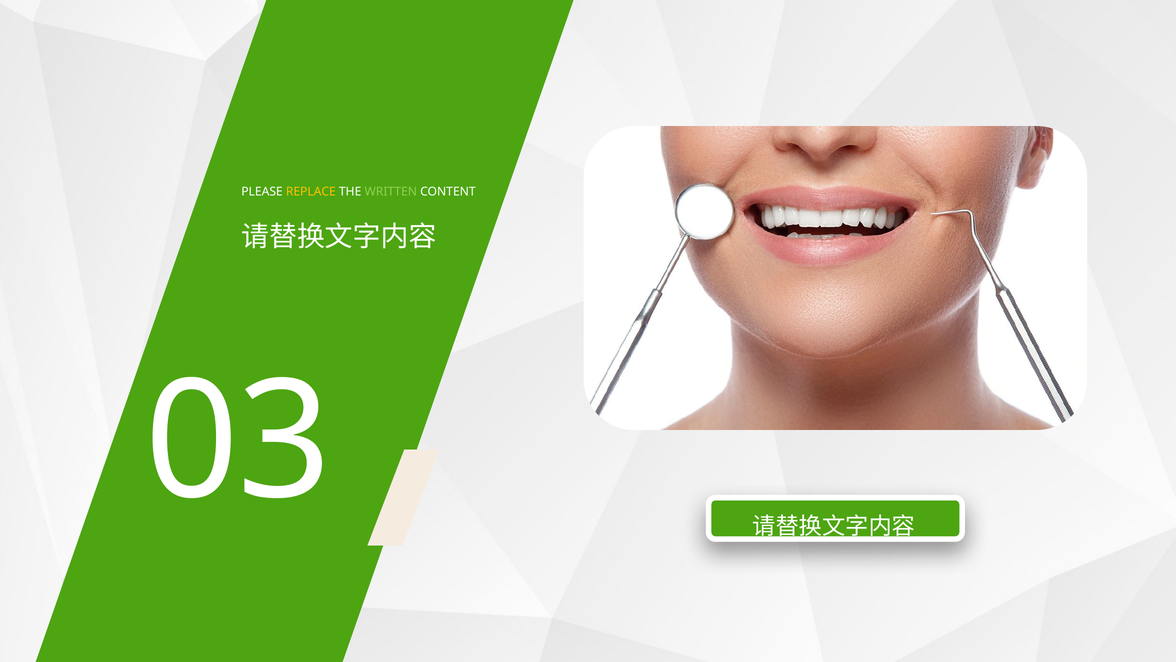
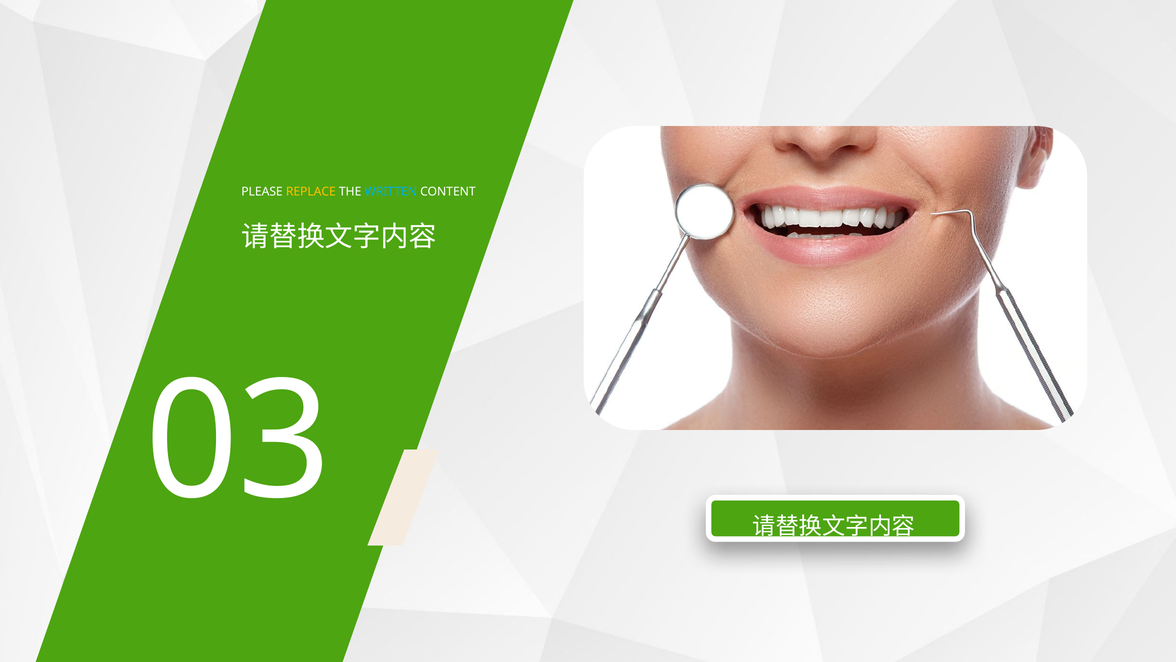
WRITTEN colour: light green -> light blue (391, 192)
